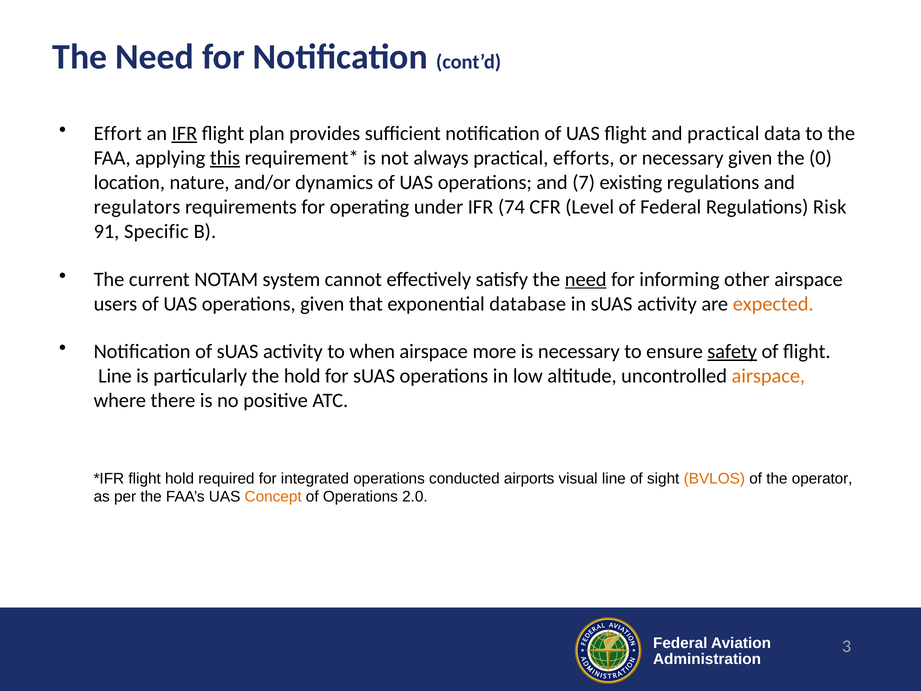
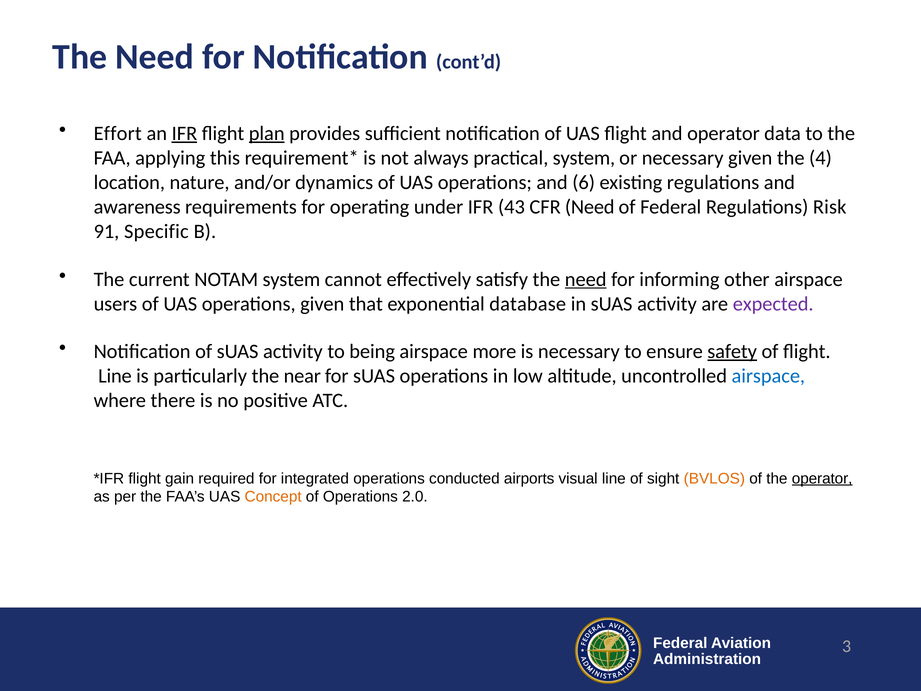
plan underline: none -> present (267, 133)
and practical: practical -> operator (723, 133)
this underline: present -> none (225, 158)
practical efforts: efforts -> system (584, 158)
0: 0 -> 4 (820, 158)
7: 7 -> 6 (584, 183)
regulators: regulators -> awareness (137, 207)
74: 74 -> 43 (511, 207)
CFR Level: Level -> Need (590, 207)
expected colour: orange -> purple (773, 304)
when: when -> being (372, 351)
the hold: hold -> near (302, 376)
airspace colour: orange -> blue (768, 376)
flight hold: hold -> gain (180, 478)
operator underline: none -> present (822, 478)
